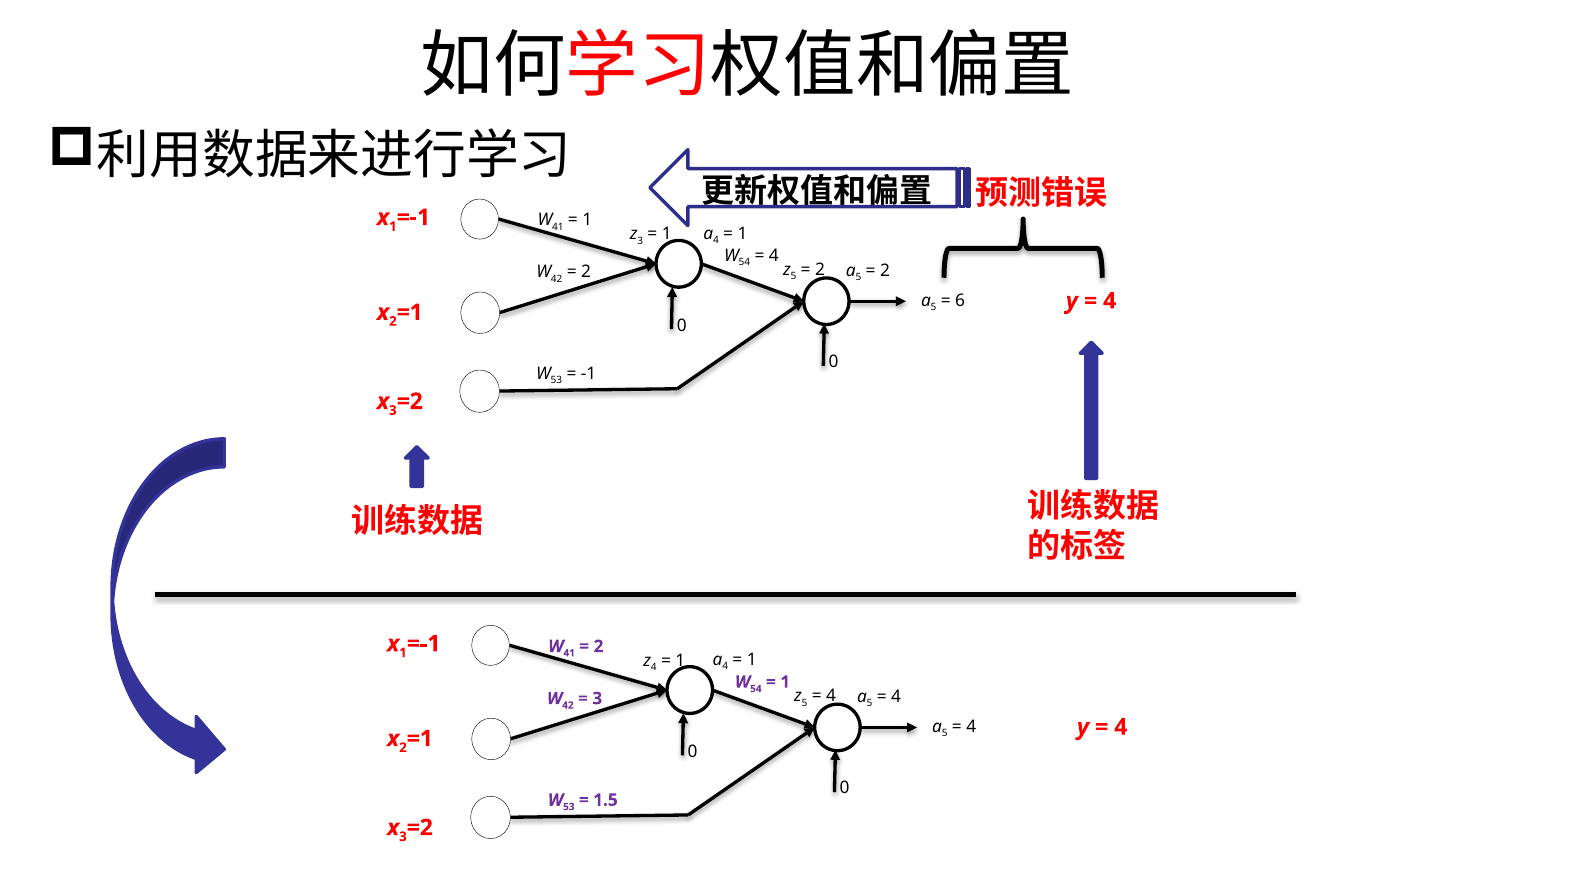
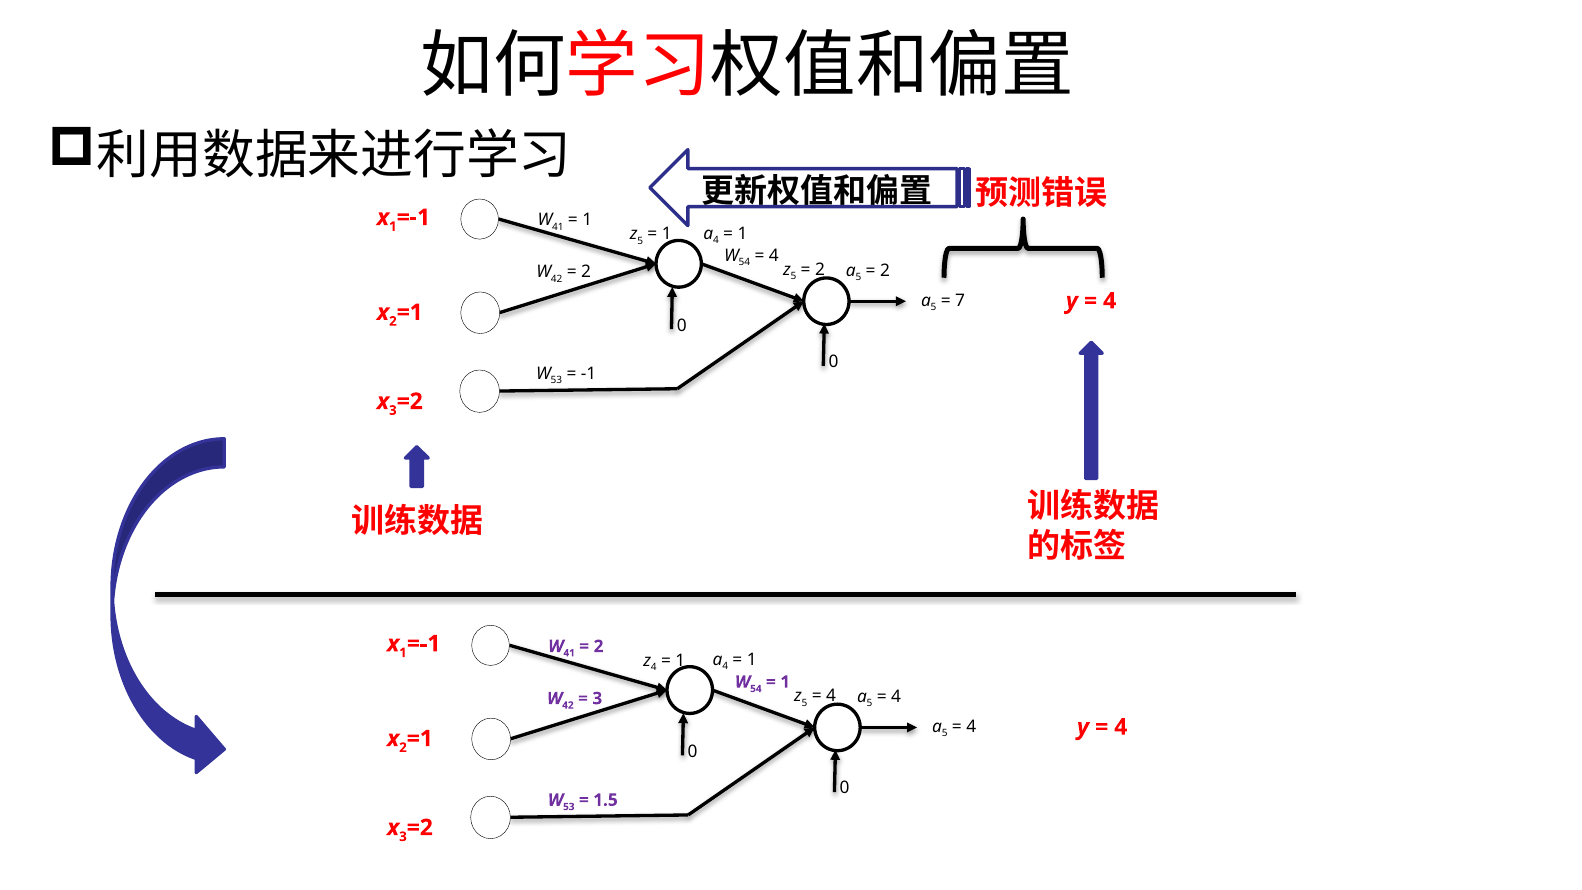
3: 3 -> 5 (640, 241)
6: 6 -> 7 (960, 300)
